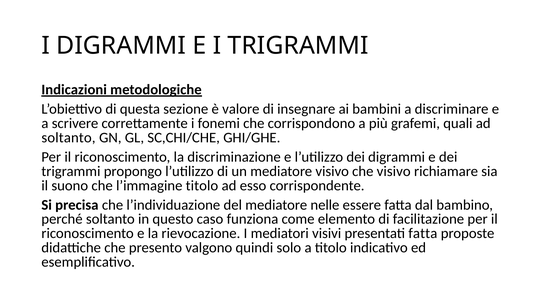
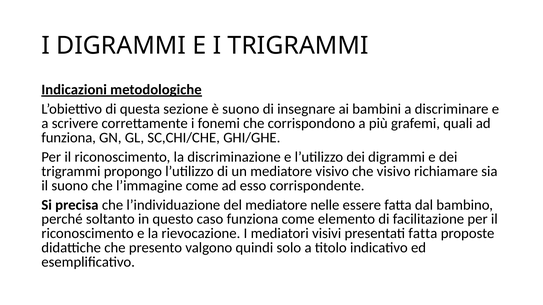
è valore: valore -> suono (241, 109)
soltanto: soltanto -> funziona (69, 138)
l’immagine titolo: titolo -> come (202, 186)
